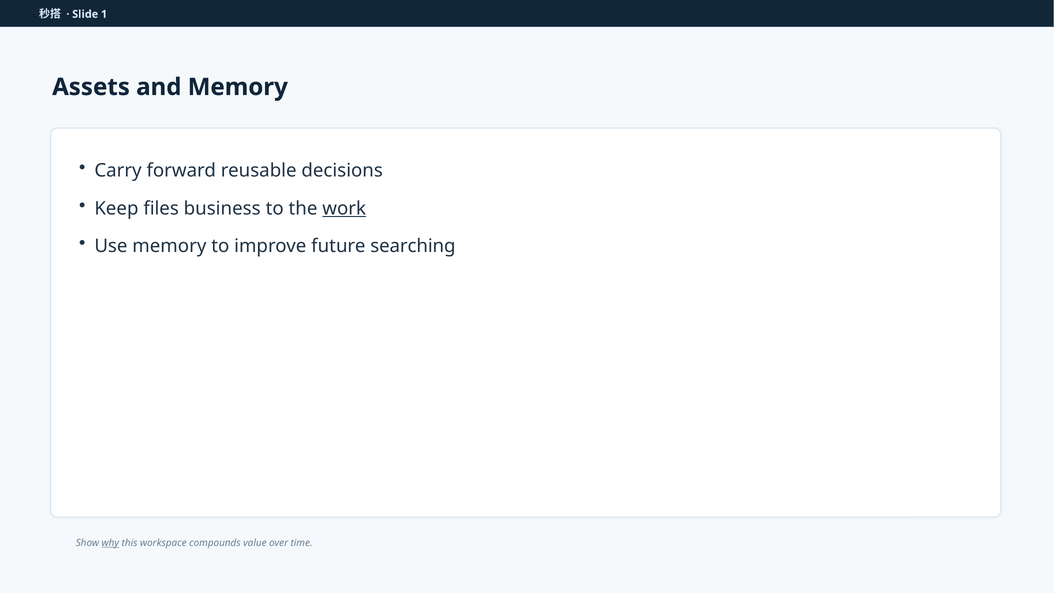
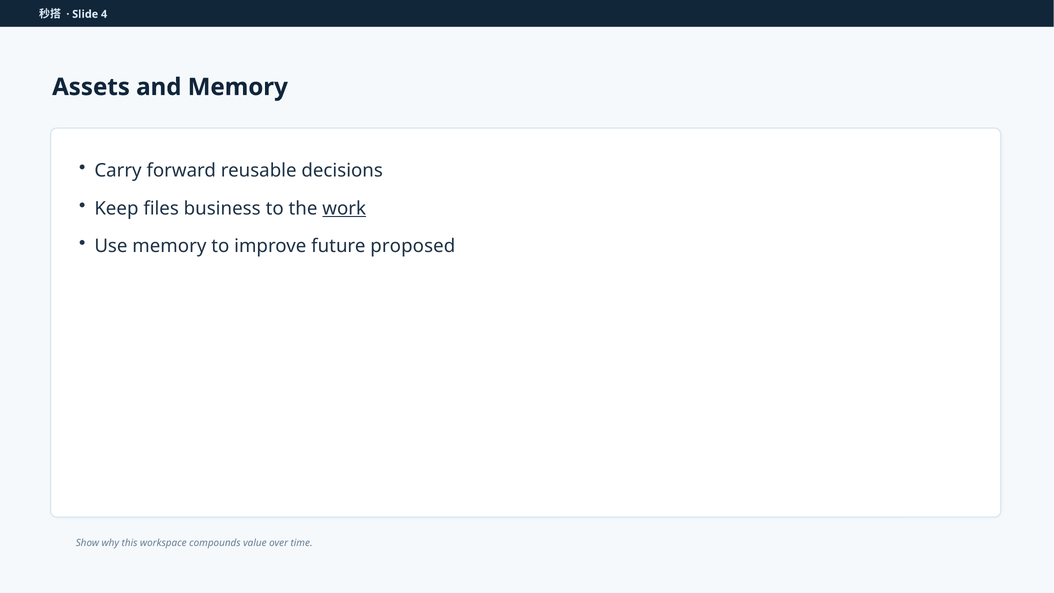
1: 1 -> 4 (104, 14)
searching: searching -> proposed (413, 246)
why underline: present -> none (110, 543)
